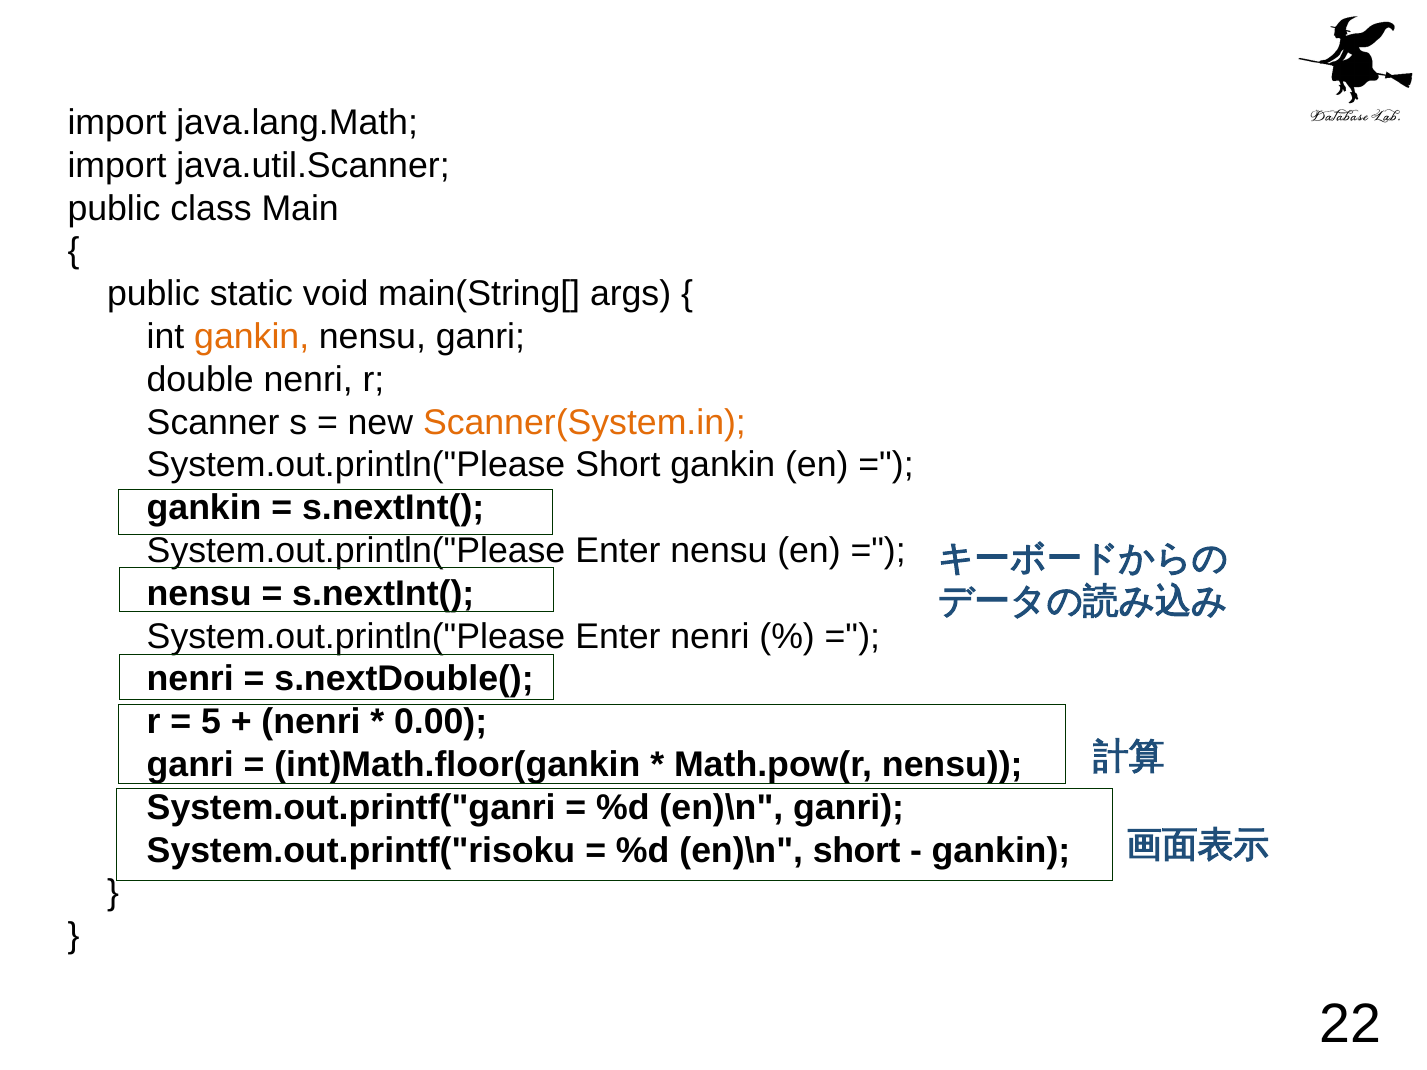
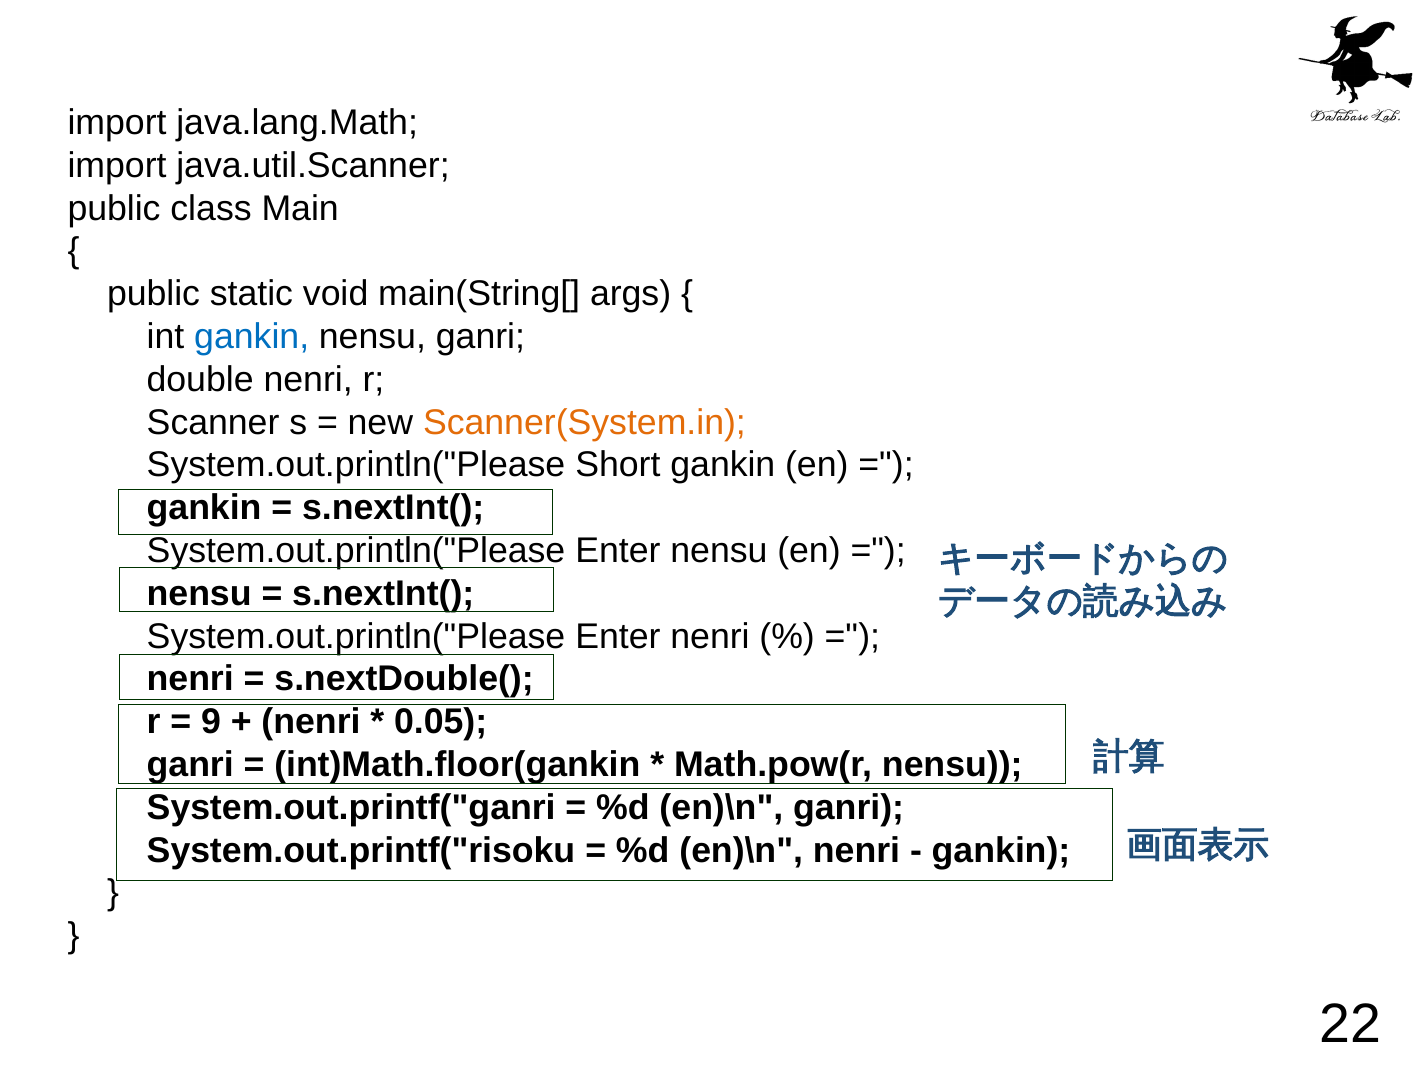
gankin colour: orange -> blue (252, 337)
5: 5 -> 9 (211, 722)
0.00: 0.00 -> 0.05 (441, 722)
en)\n short: short -> nenri (856, 850)
